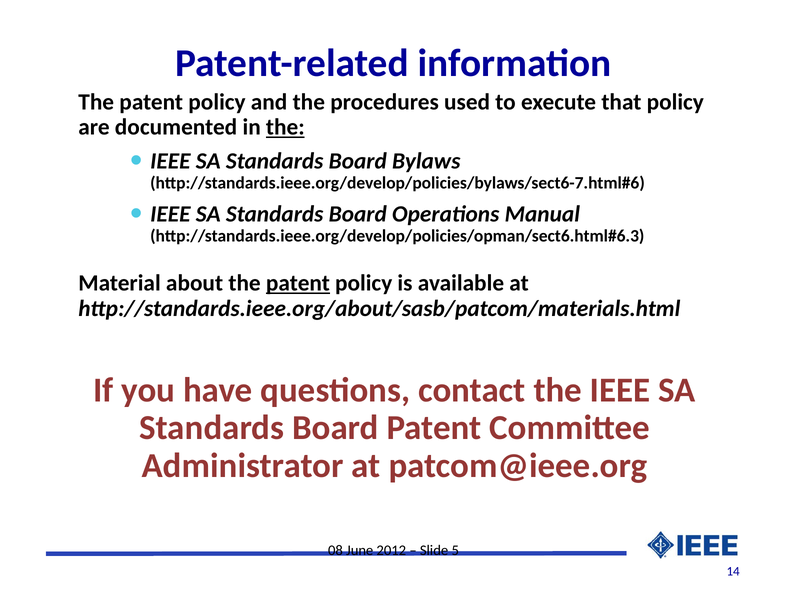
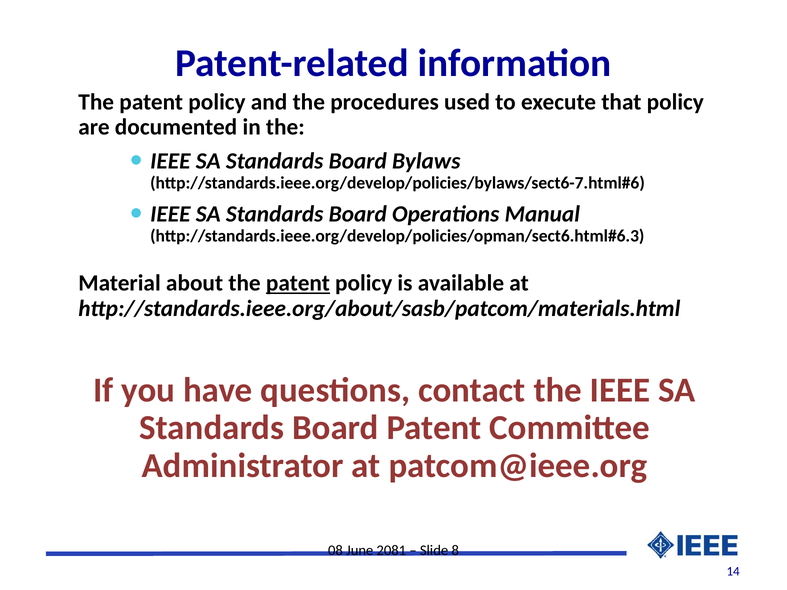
the underline: present -> none (285, 127)
2012: 2012 -> 2081 (391, 550)
5: 5 -> 8 (455, 550)
